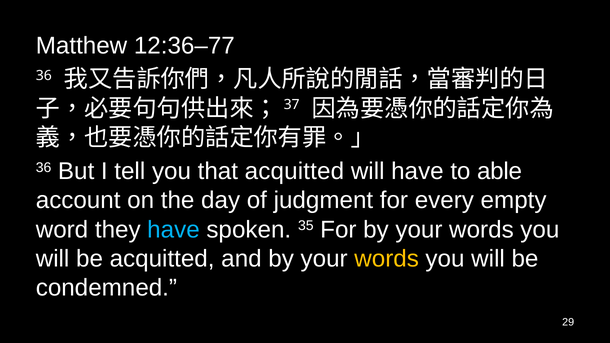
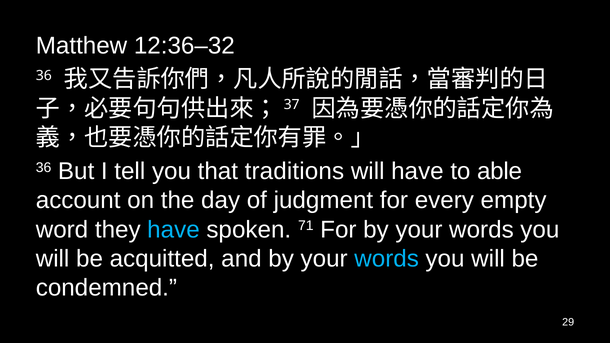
12:36–77: 12:36–77 -> 12:36–32 (184, 46)
that acquitted: acquitted -> traditions (294, 171)
35: 35 -> 71 (306, 226)
words colour: yellow -> light blue (387, 259)
